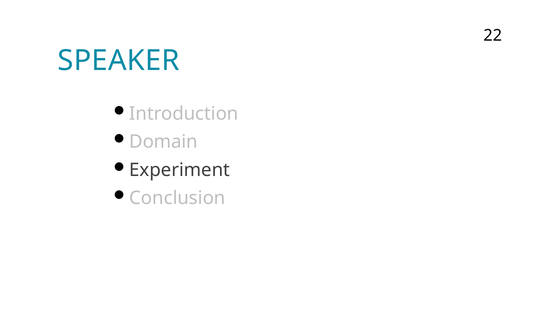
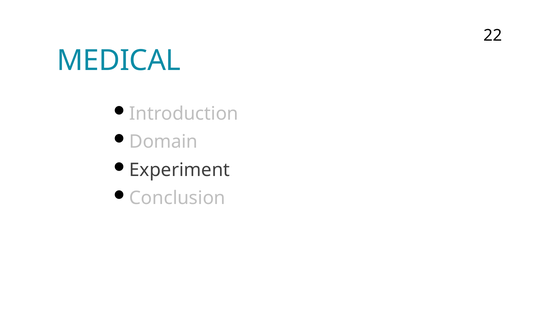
SPEAKER: SPEAKER -> MEDICAL (119, 61)
